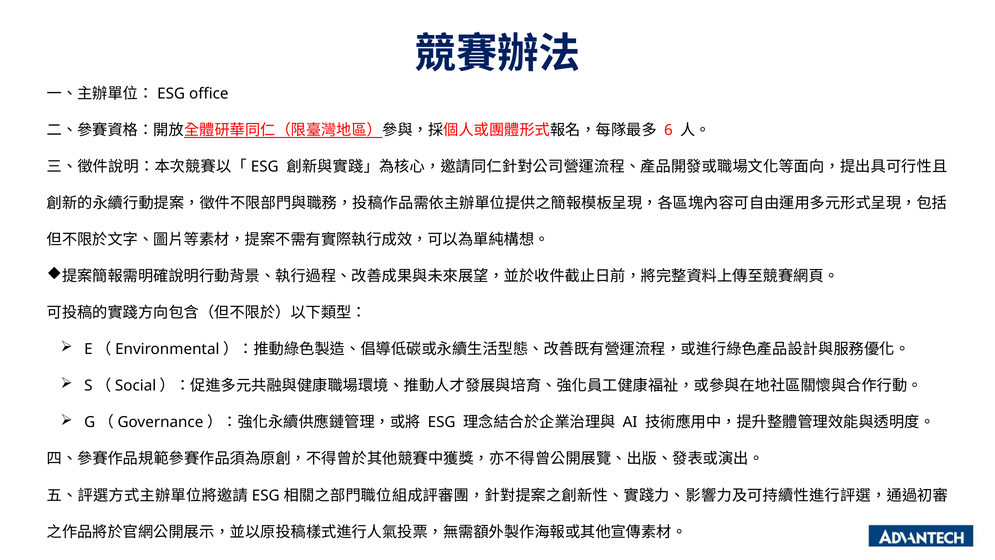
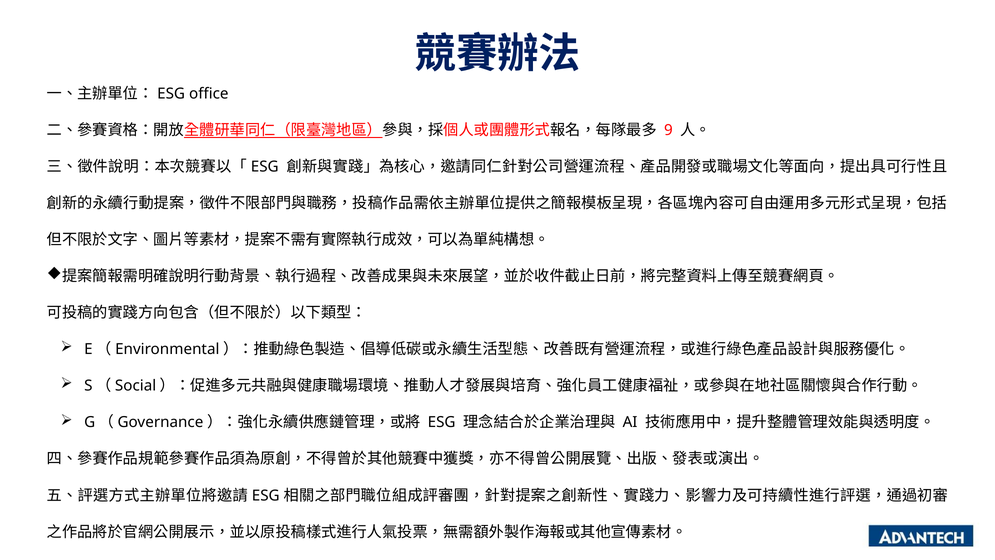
6: 6 -> 9 (668, 130)
